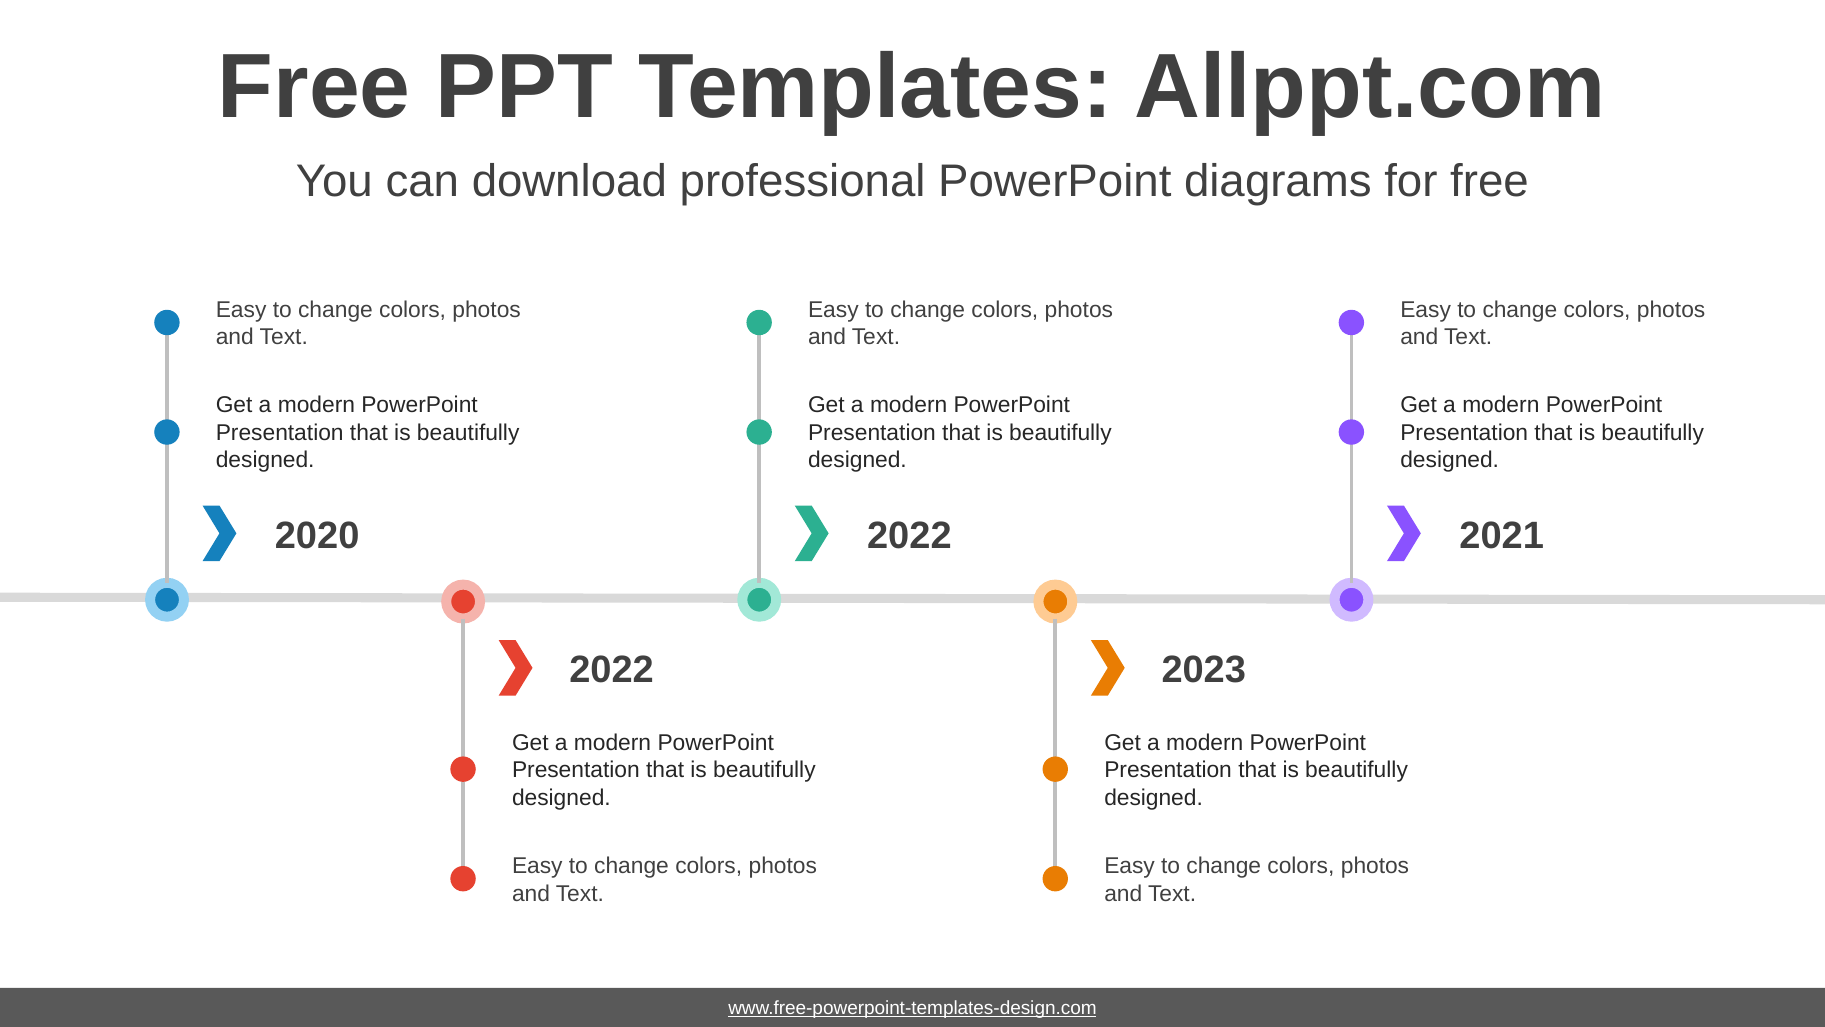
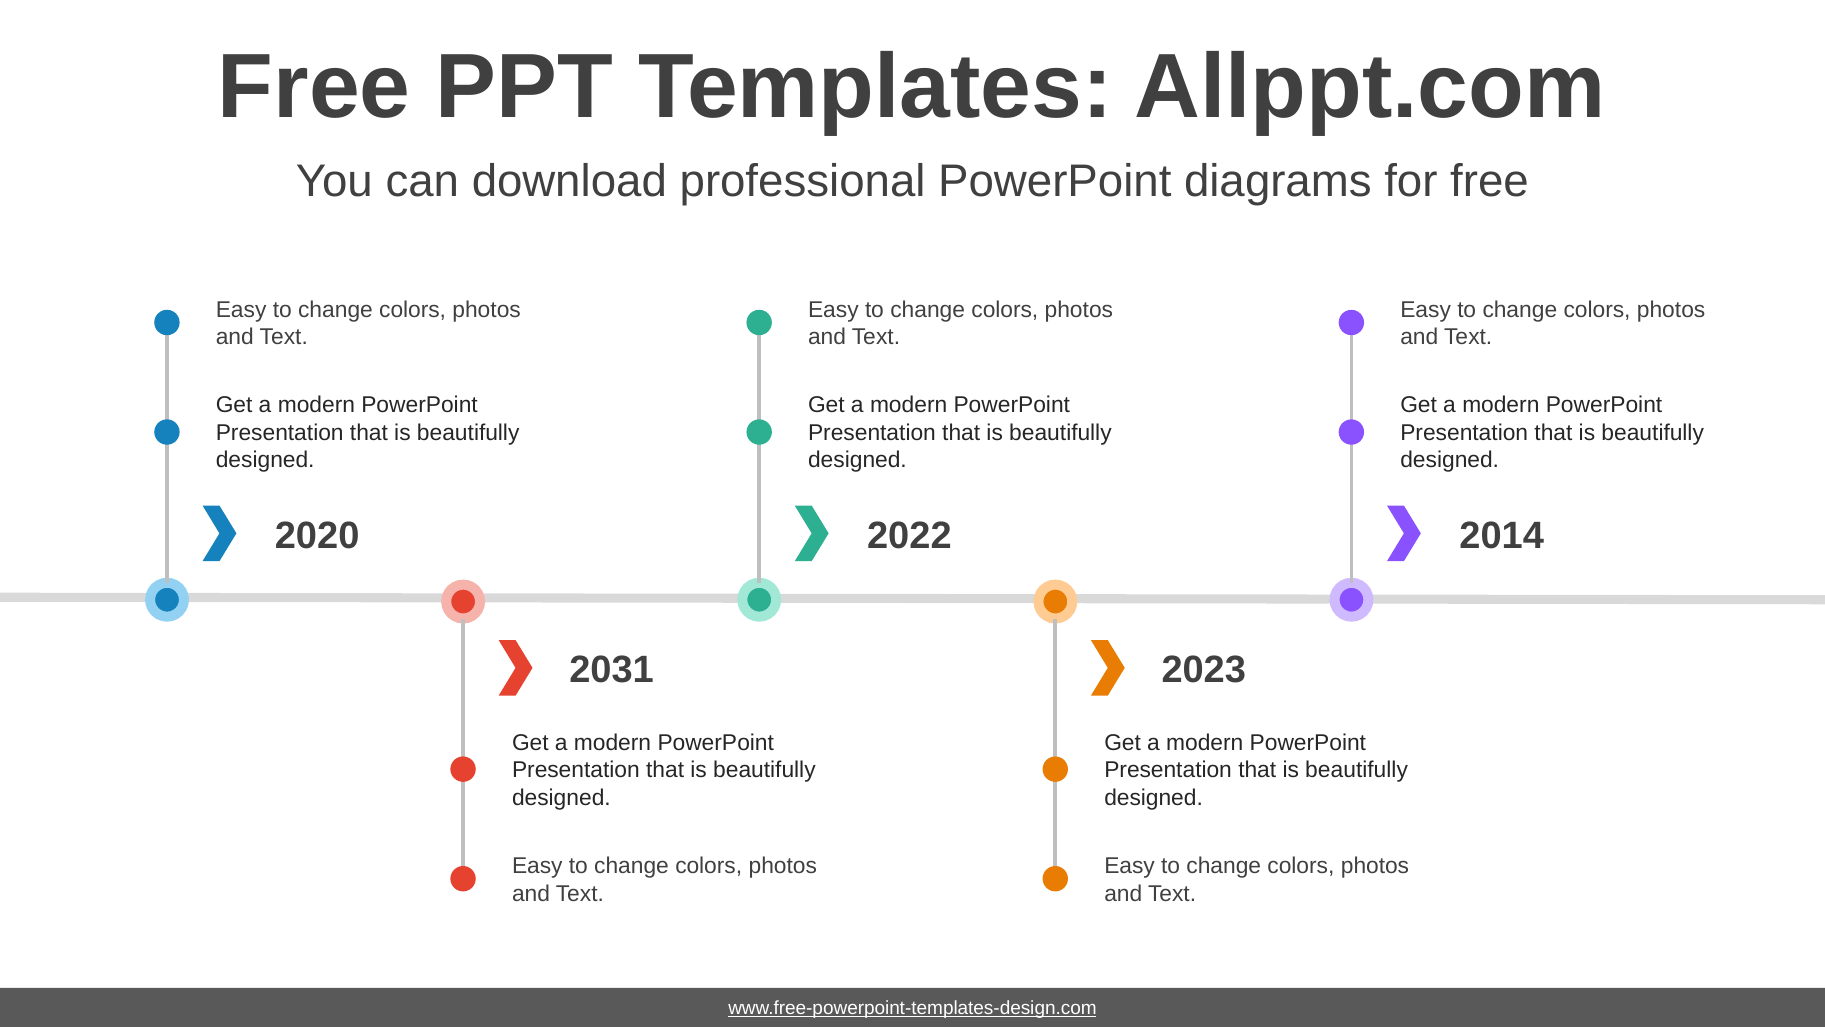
2021: 2021 -> 2014 (1502, 535)
2022: 2022 -> 2031 (612, 670)
